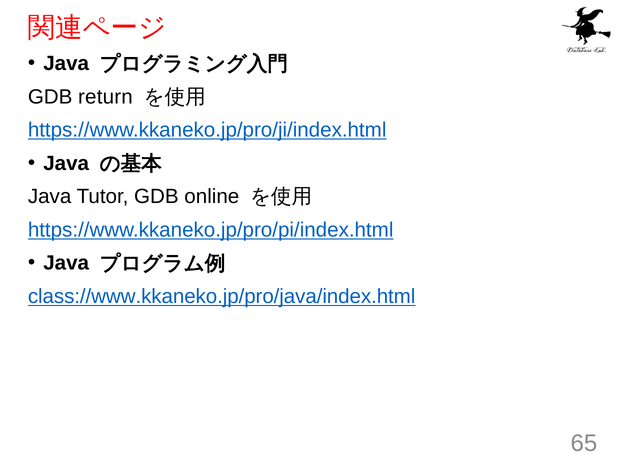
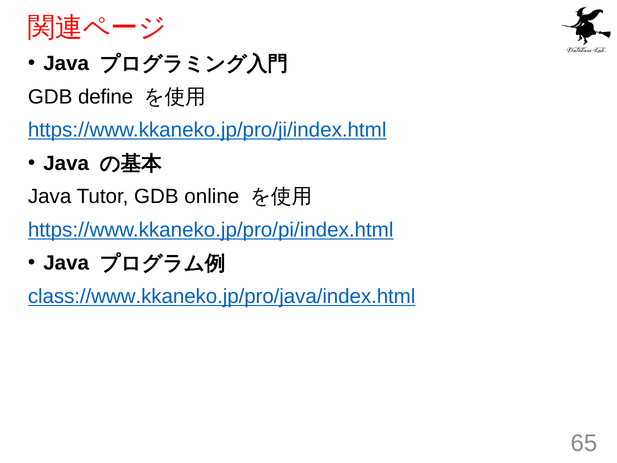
return: return -> define (106, 97)
